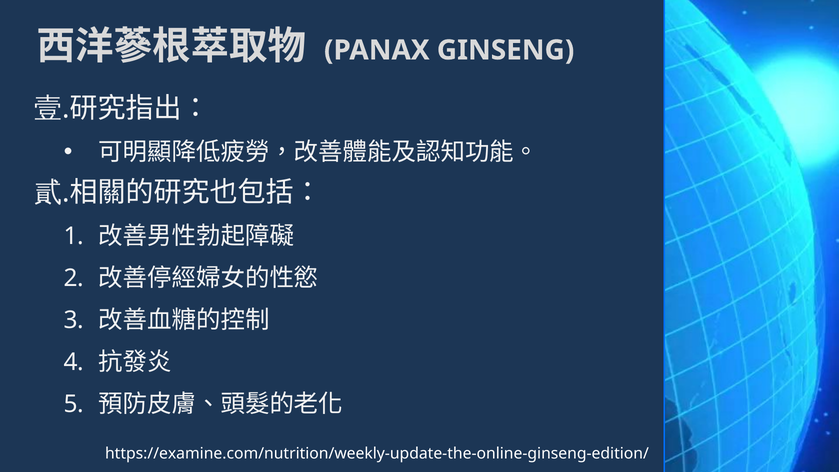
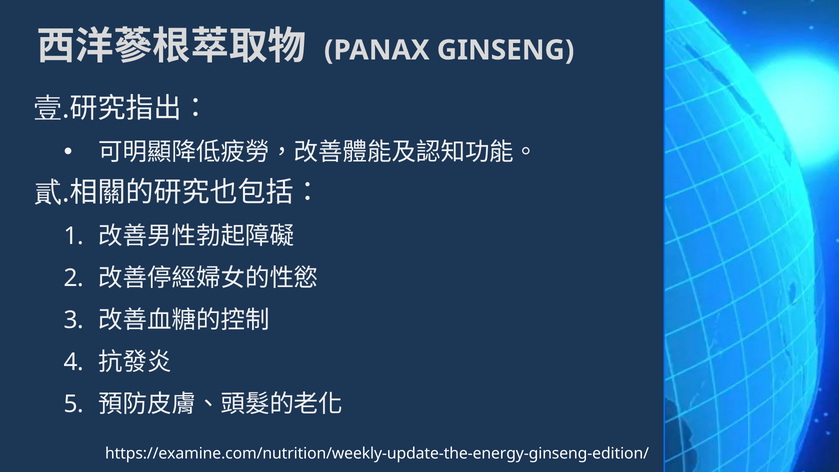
https://examine.com/nutrition/weekly-update-the-online-ginseng-edition/: https://examine.com/nutrition/weekly-update-the-online-ginseng-edition/ -> https://examine.com/nutrition/weekly-update-the-energy-ginseng-edition/ (377, 454)
